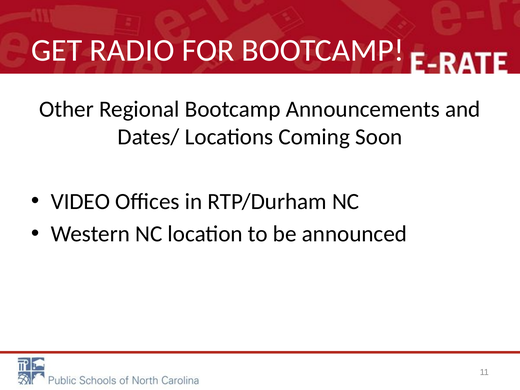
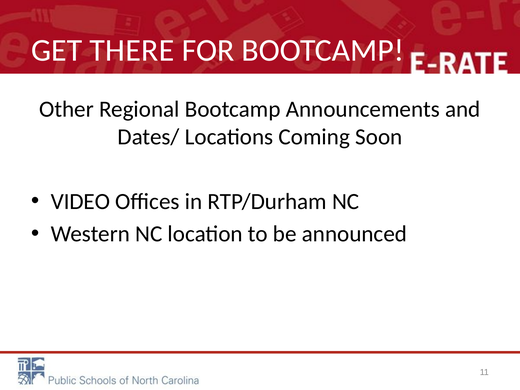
RADIO: RADIO -> THERE (132, 50)
